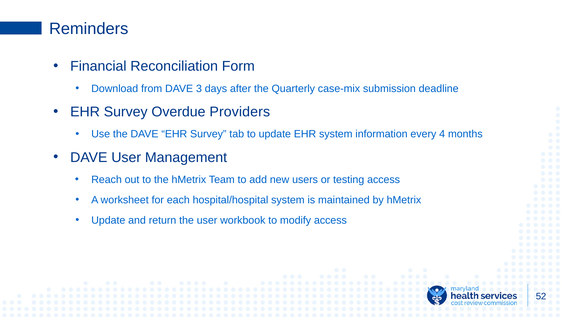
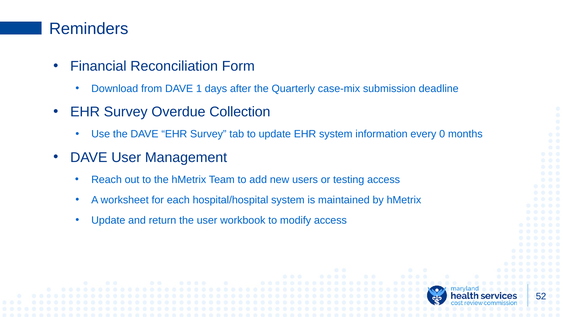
3: 3 -> 1 (199, 89)
Providers: Providers -> Collection (240, 112)
4: 4 -> 0 (442, 134)
